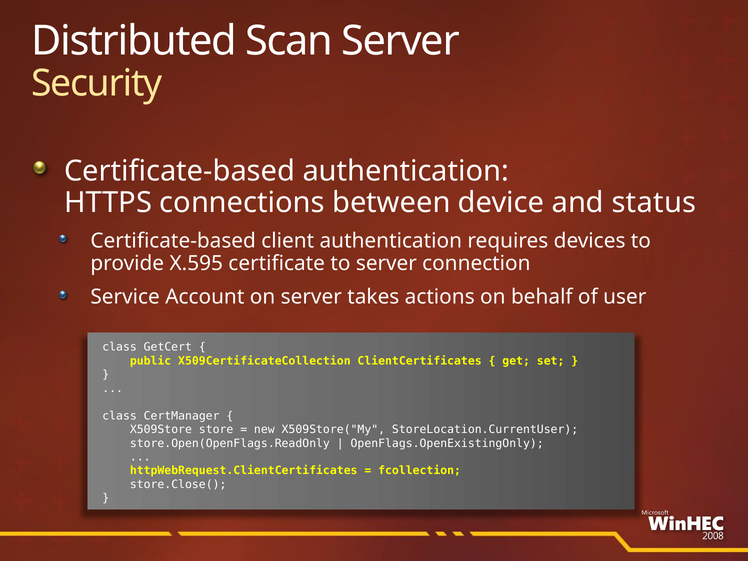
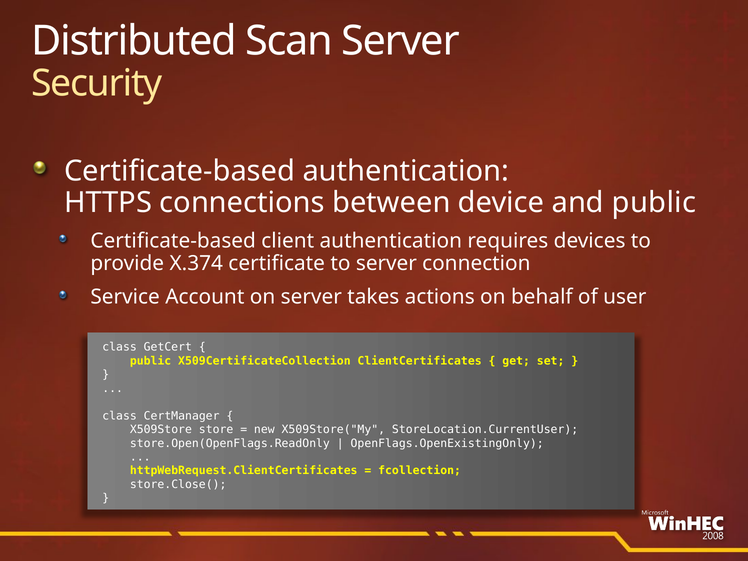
and status: status -> public (654, 203)
X.595: X.595 -> X.374 (196, 263)
